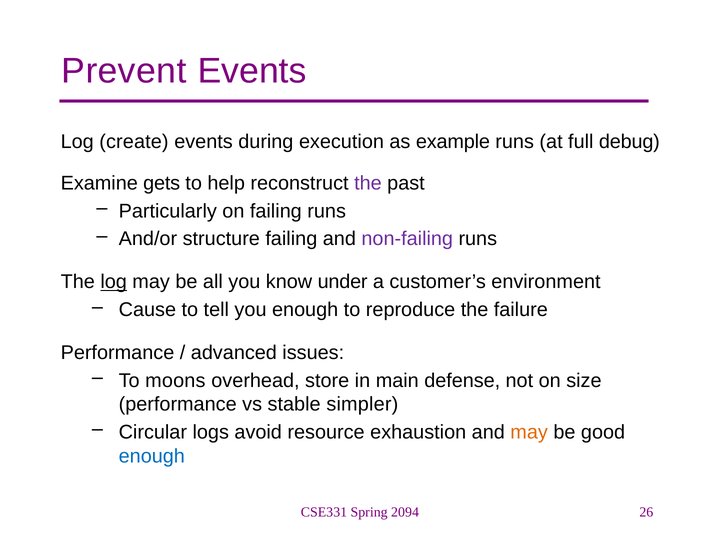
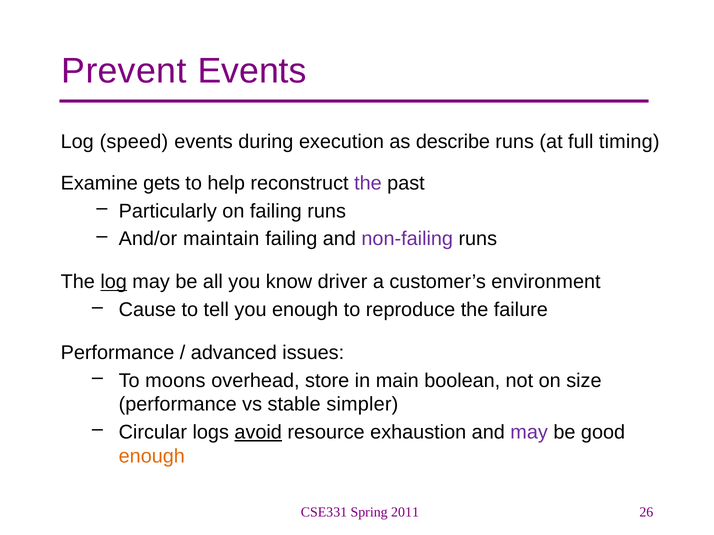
create: create -> speed (134, 142)
example: example -> describe (453, 142)
debug: debug -> timing (629, 142)
structure: structure -> maintain (221, 239)
under: under -> driver (343, 282)
defense: defense -> boolean (462, 381)
avoid underline: none -> present (258, 433)
may colour: orange -> purple (529, 433)
enough colour: blue -> orange (152, 456)
2094: 2094 -> 2011 (405, 513)
